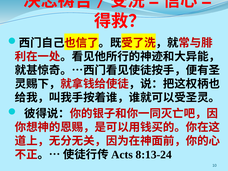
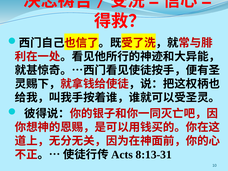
8:13-24: 8:13-24 -> 8:13-31 (154, 155)
